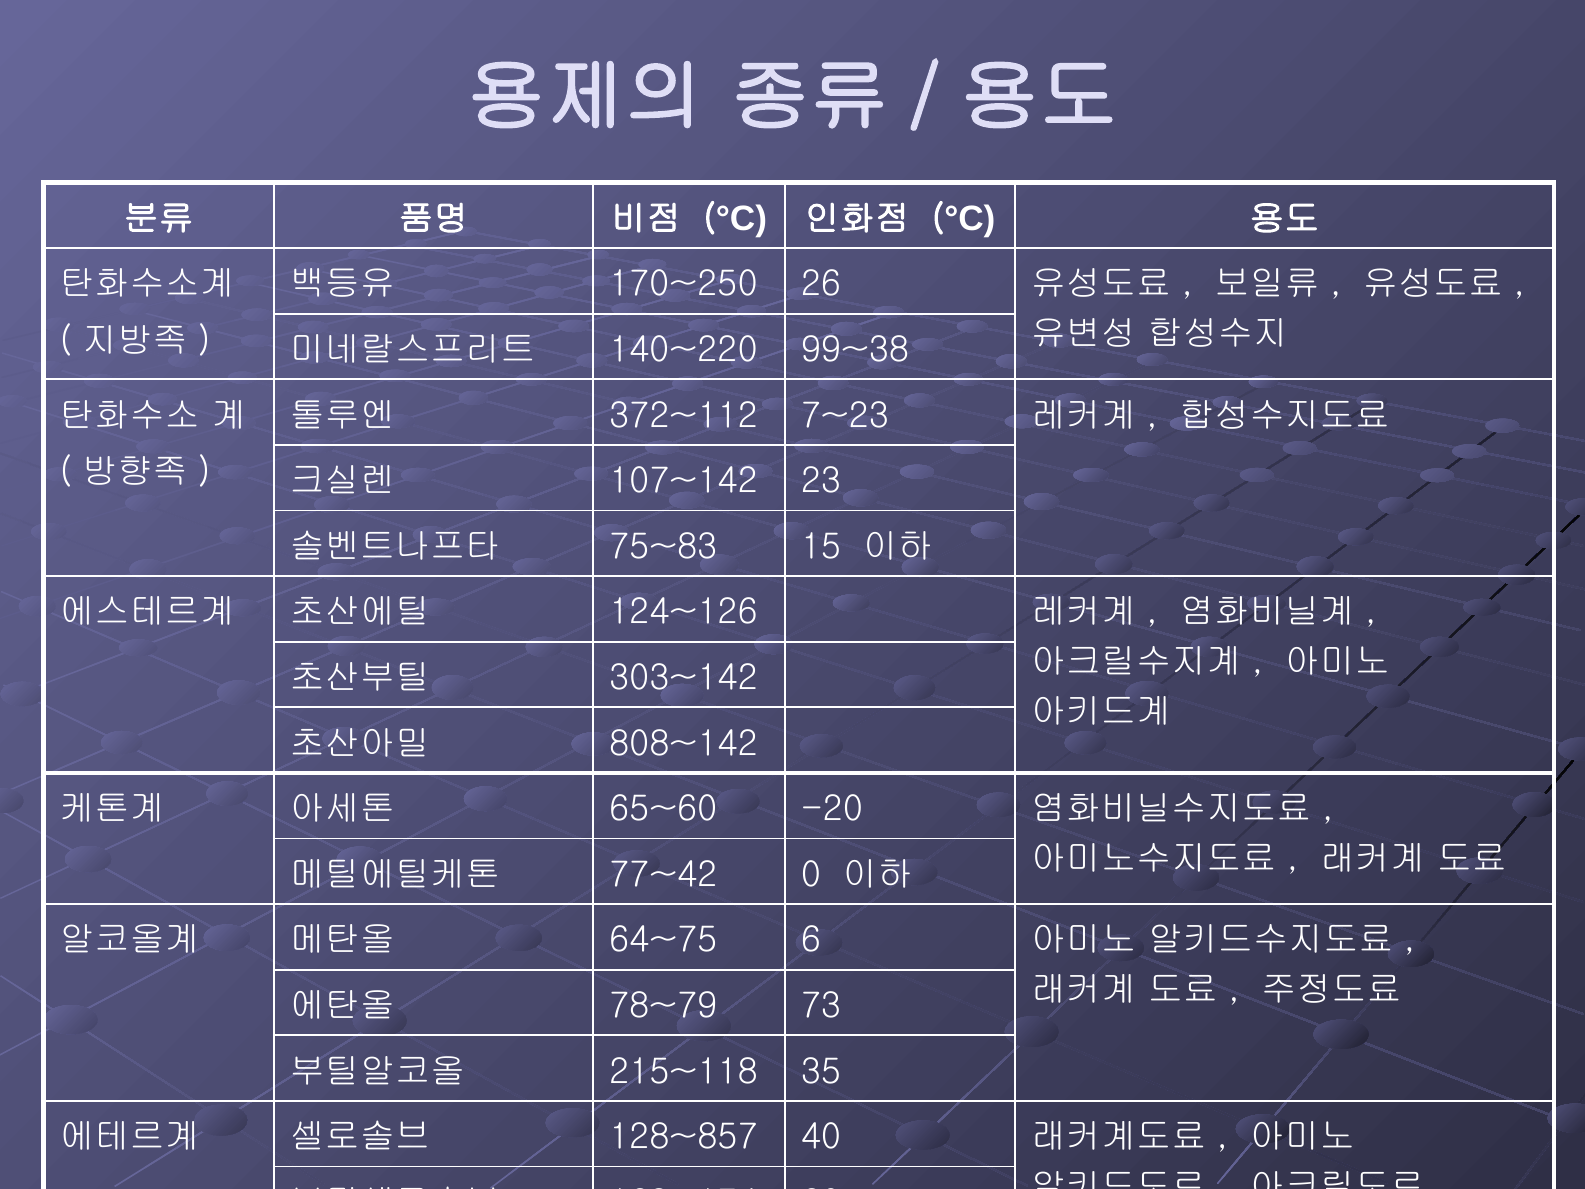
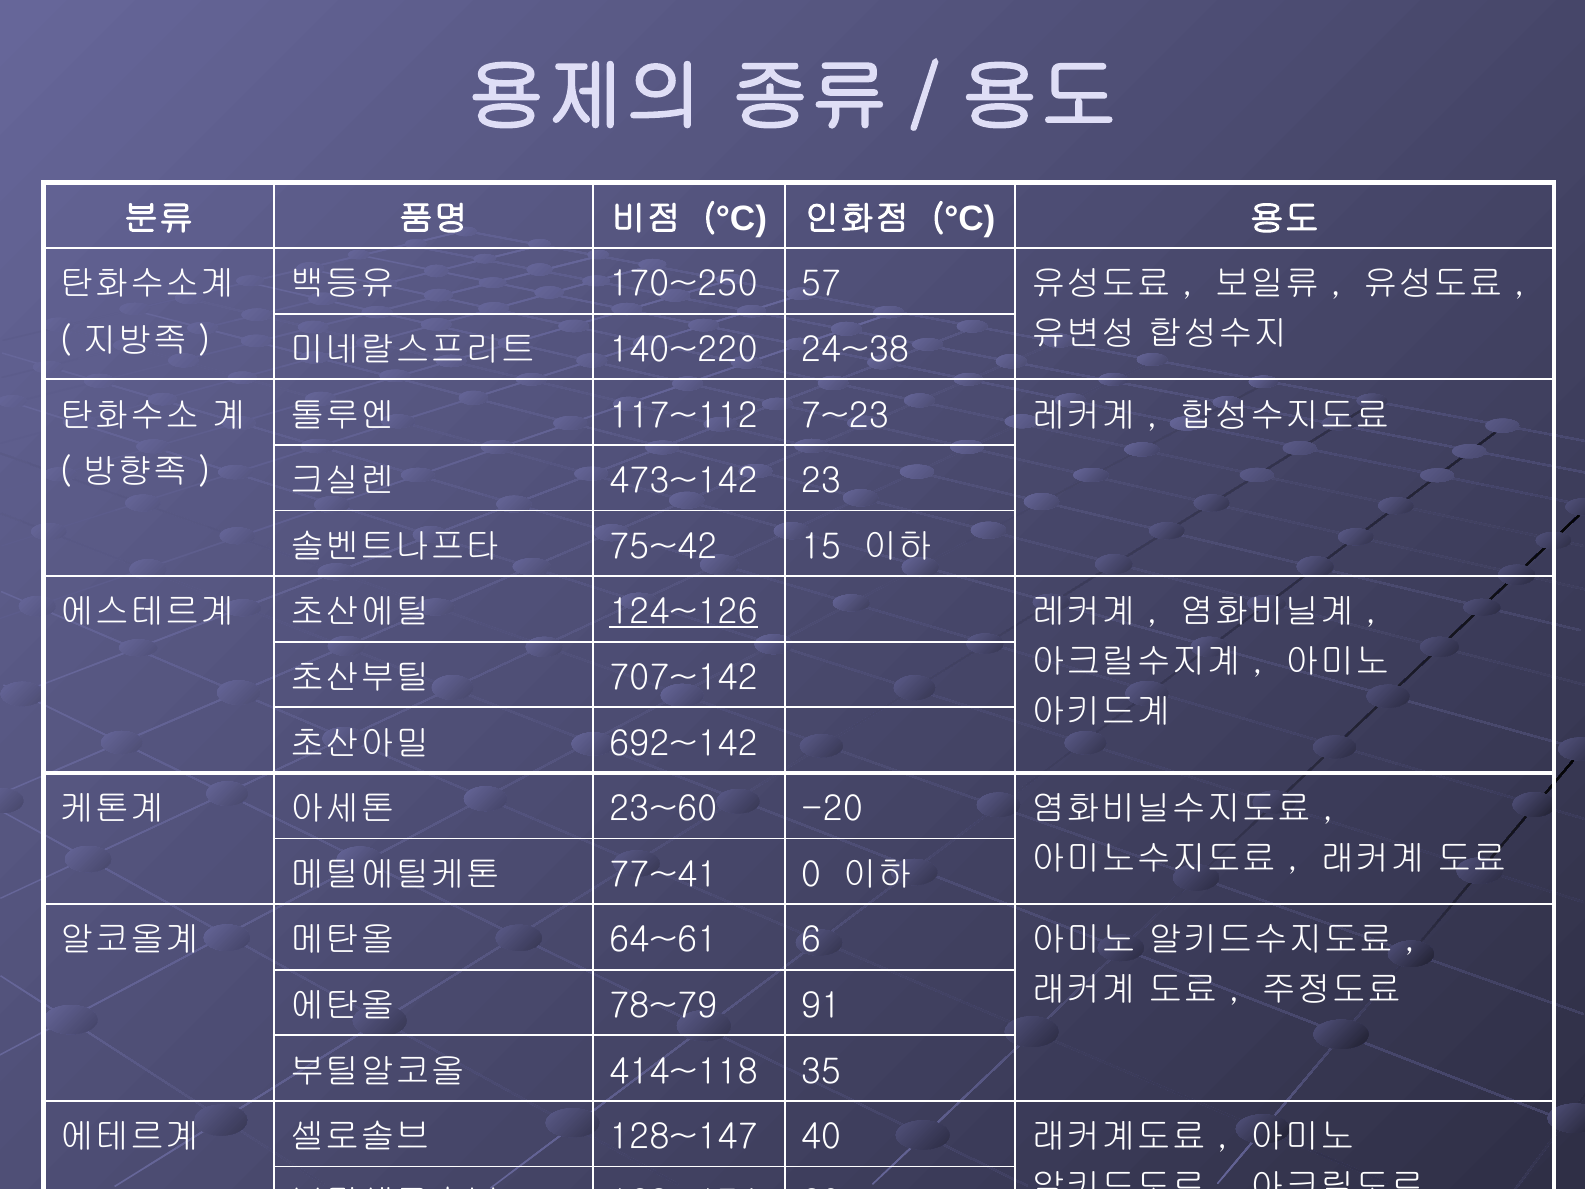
26: 26 -> 57 (821, 284)
99~38: 99~38 -> 24~38 (855, 350)
372~112: 372~112 -> 117~112 (683, 415)
107~142: 107~142 -> 473~142 (683, 481)
75~83: 75~83 -> 75~42 (663, 547)
124~126 underline: none -> present (683, 612)
303~142: 303~142 -> 707~142 (683, 678)
808~142: 808~142 -> 692~142 (683, 743)
65~60: 65~60 -> 23~60 (663, 809)
77~42: 77~42 -> 77~41 (663, 874)
64~75: 64~75 -> 64~61 (663, 940)
73: 73 -> 91 (821, 1006)
215~118: 215~118 -> 414~118 (683, 1071)
128~857: 128~857 -> 128~147 (683, 1137)
